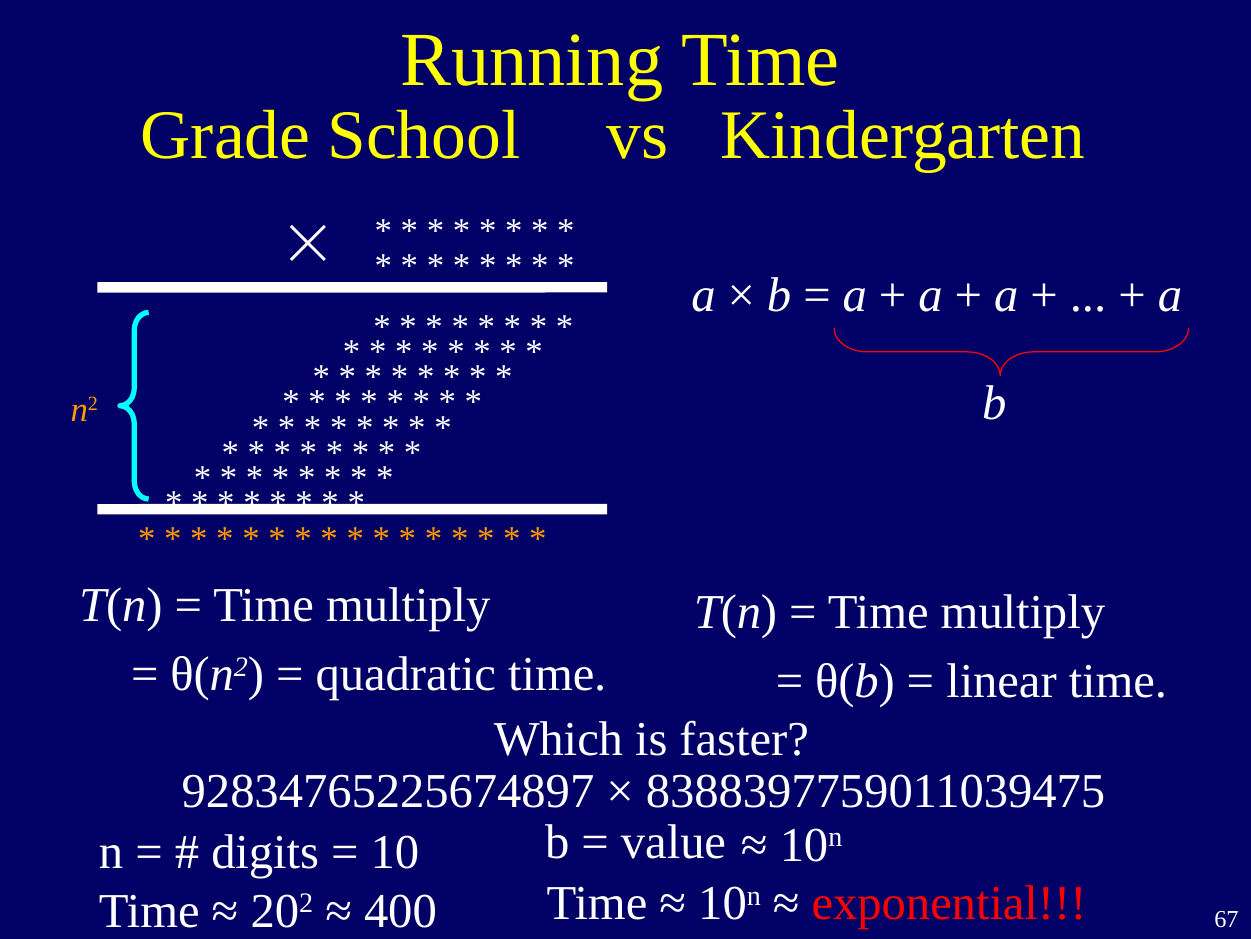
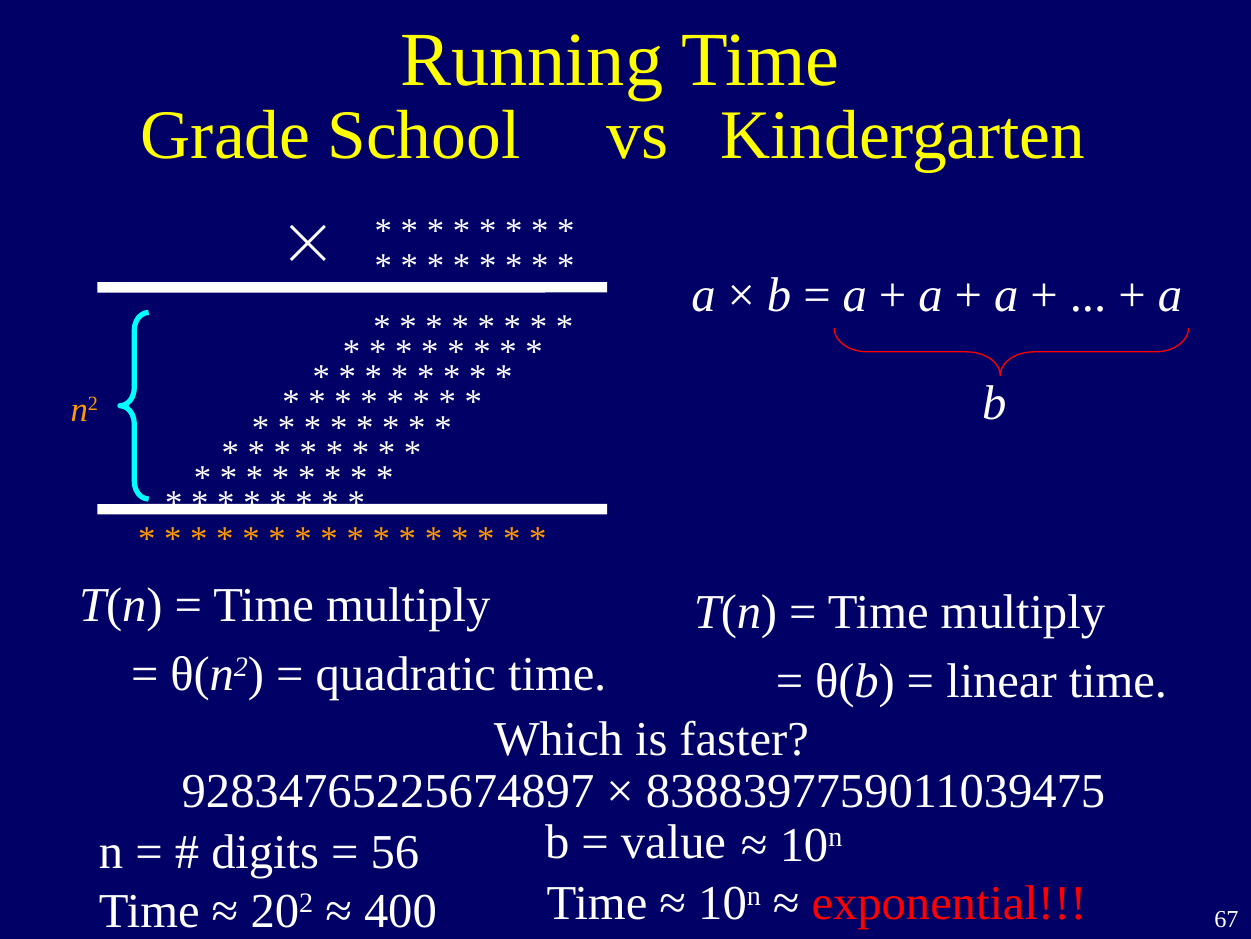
10: 10 -> 56 (395, 852)
